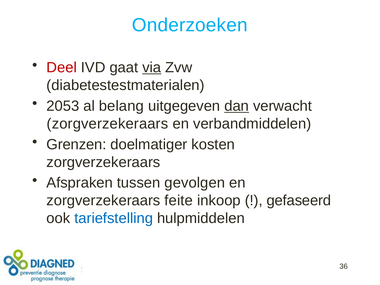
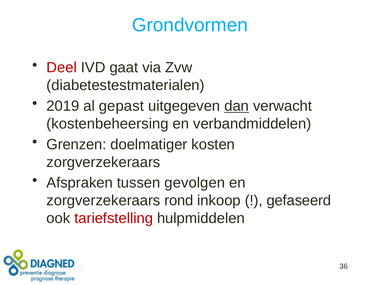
Onderzoeken: Onderzoeken -> Grondvormen (190, 25)
via underline: present -> none (152, 68)
2053: 2053 -> 2019 (63, 106)
belang: belang -> gepast (121, 106)
zorgverzekeraars: zorgverzekeraars -> kostenbeheersing (108, 124)
feite: feite -> rond (179, 201)
tariefstelling colour: blue -> red (114, 218)
